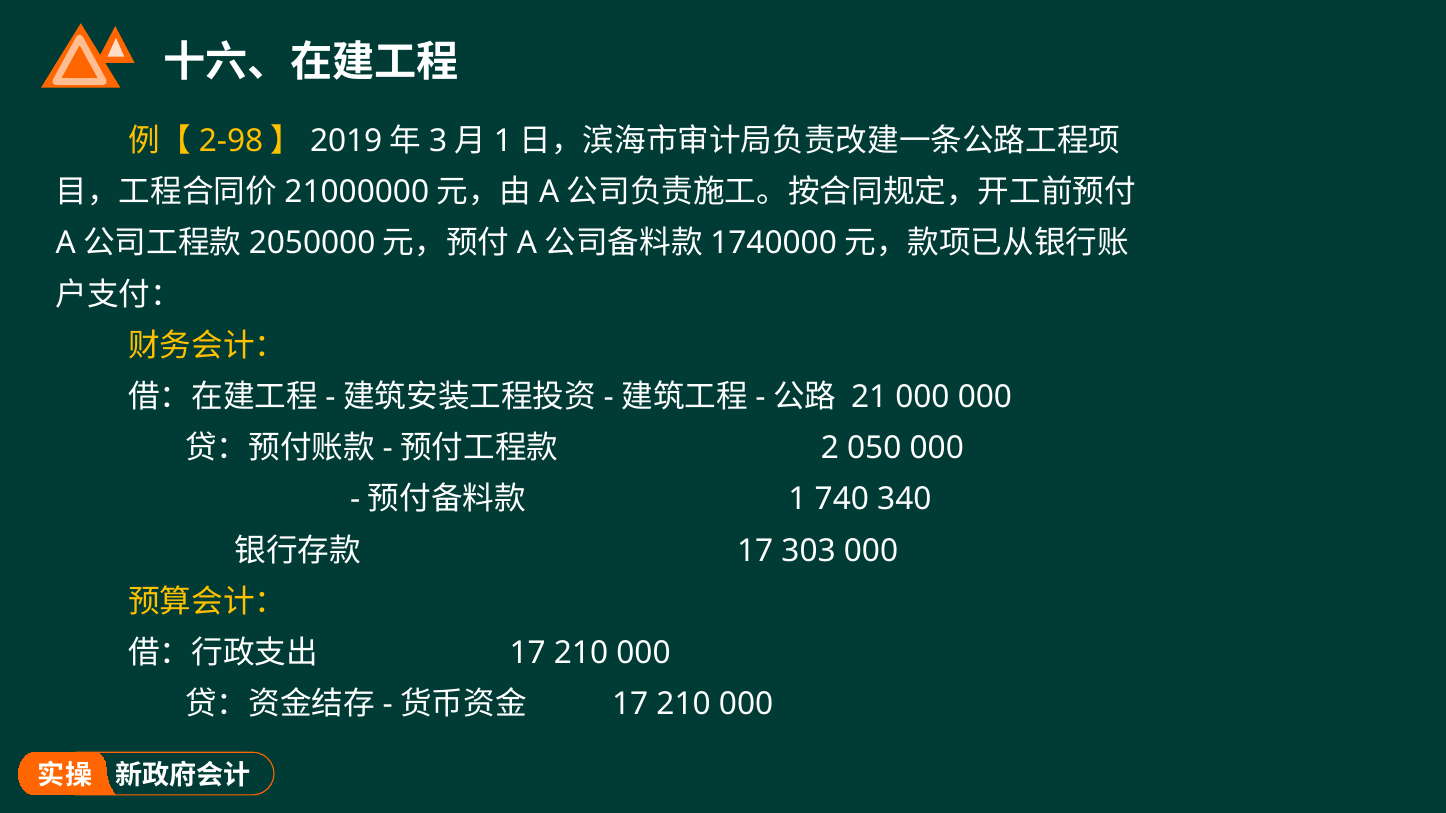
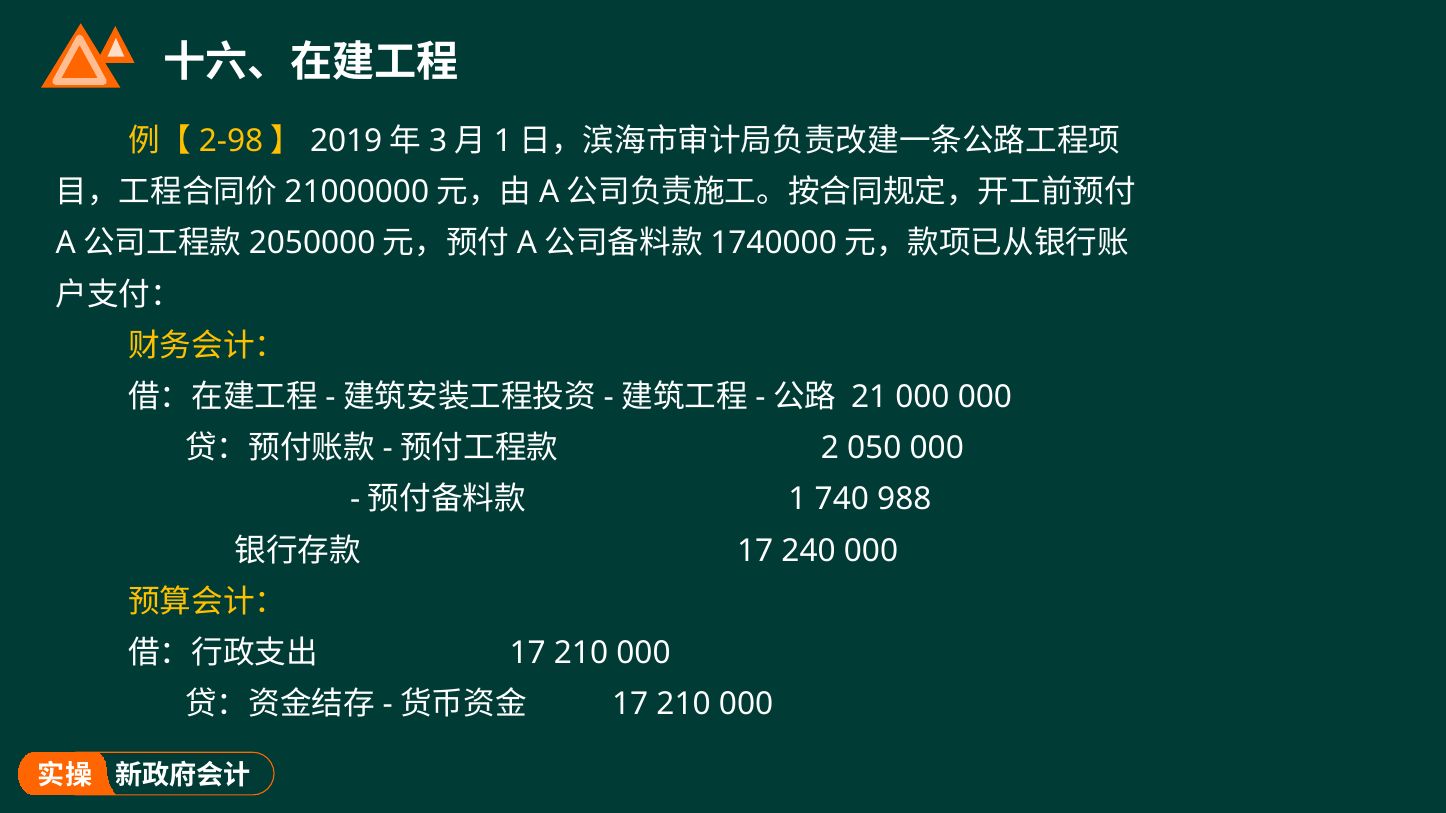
340: 340 -> 988 (904, 500)
303: 303 -> 240 (809, 551)
